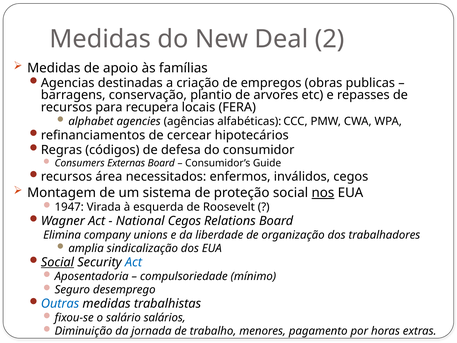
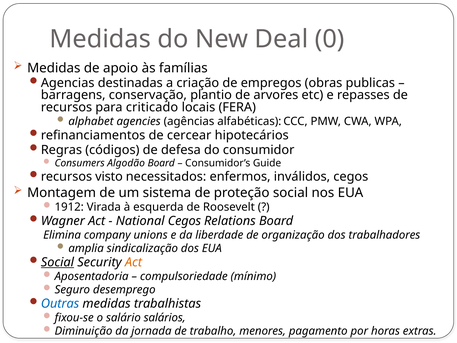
2: 2 -> 0 (330, 39)
recupera: recupera -> criticado (152, 107)
Externas: Externas -> Algodão (126, 163)
área: área -> visto (109, 176)
nos underline: present -> none (323, 193)
1947: 1947 -> 1912 (69, 207)
Act colour: blue -> orange (134, 262)
